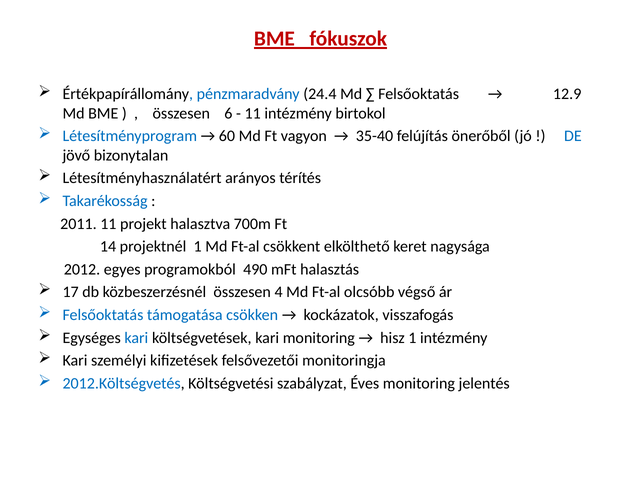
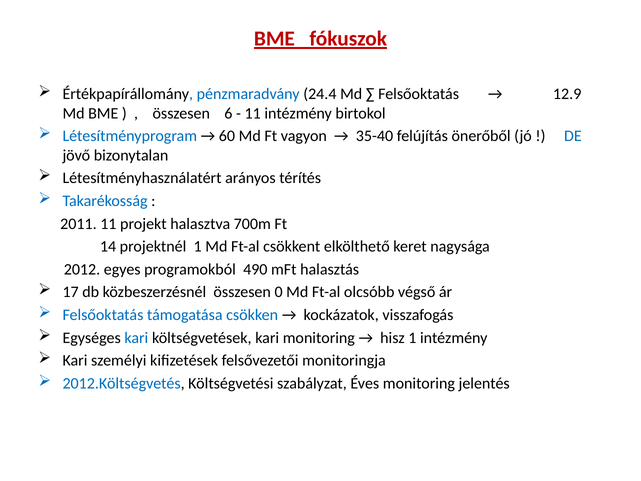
4: 4 -> 0 (279, 292)
